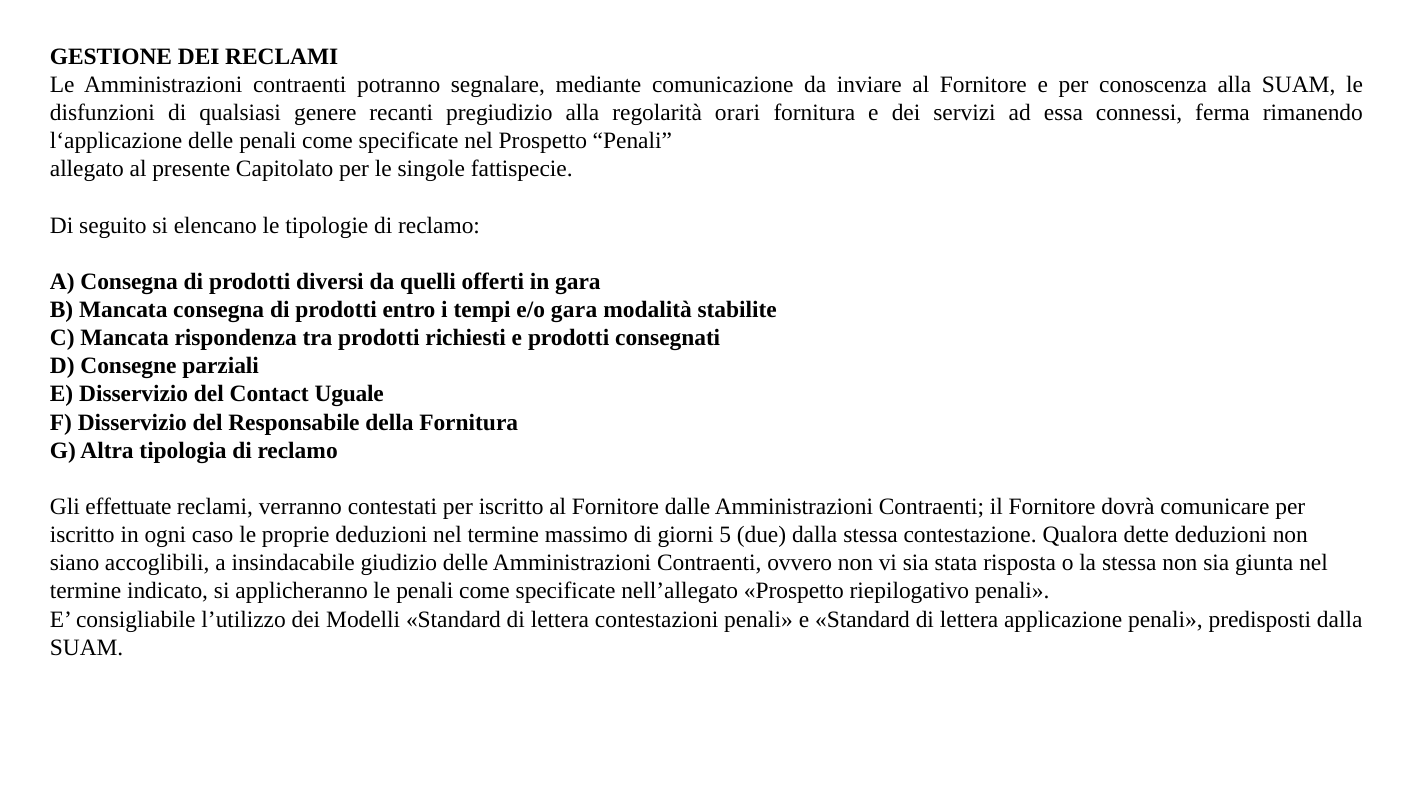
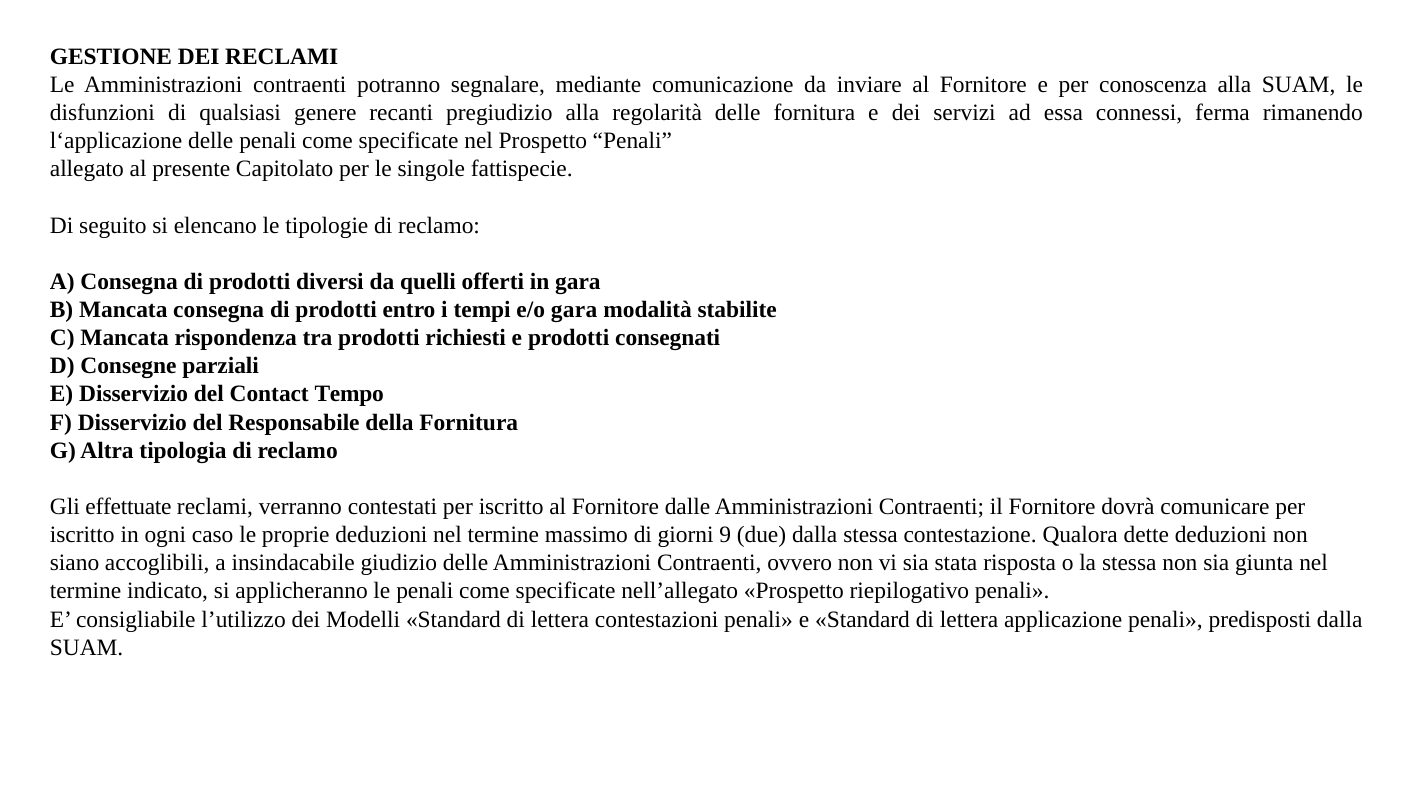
regolarità orari: orari -> delle (738, 113)
Uguale: Uguale -> Tempo (349, 394)
5: 5 -> 9 (725, 535)
